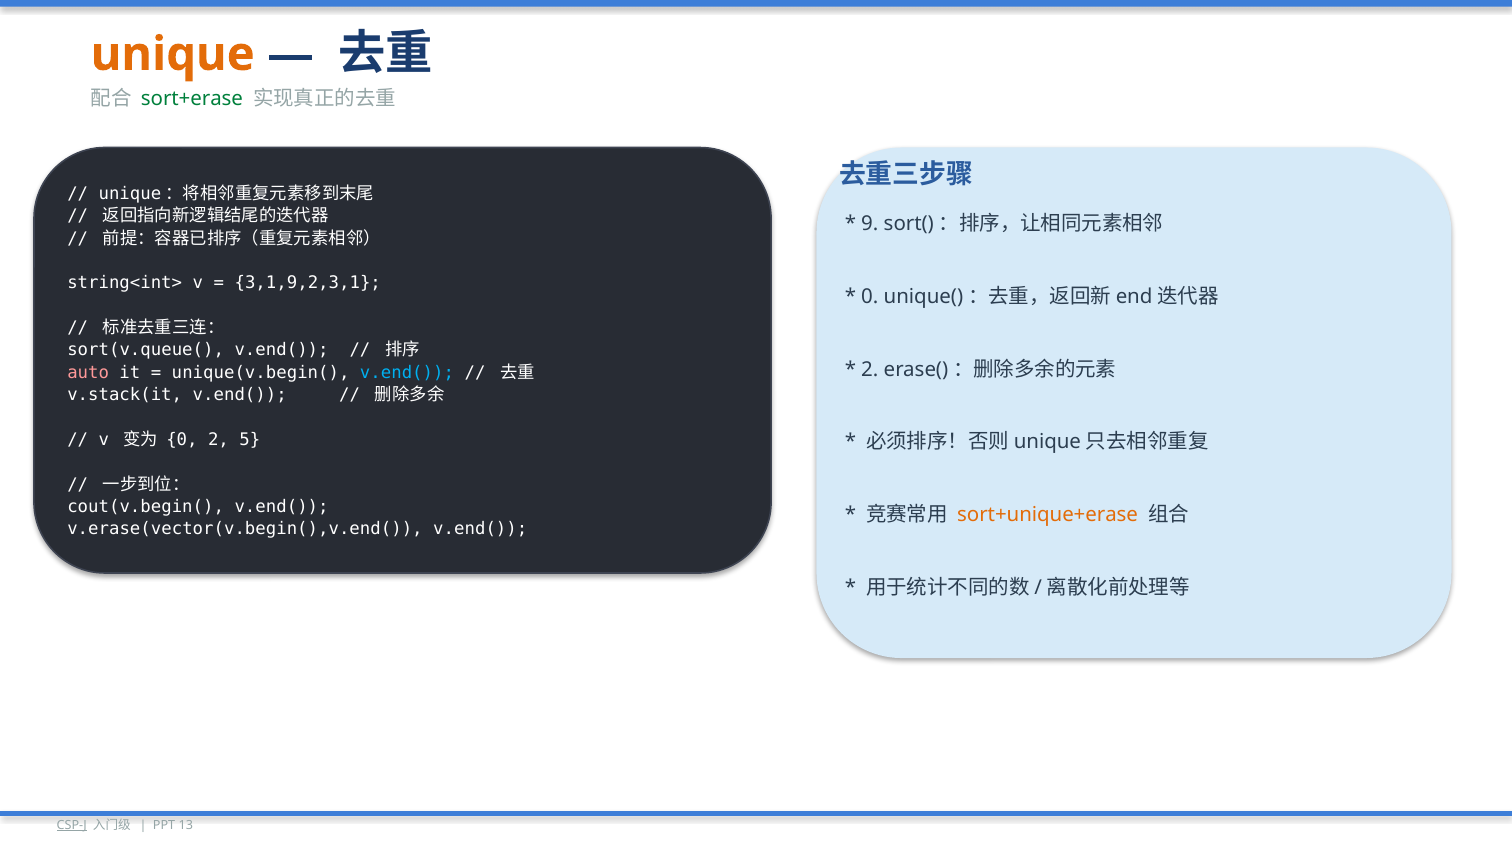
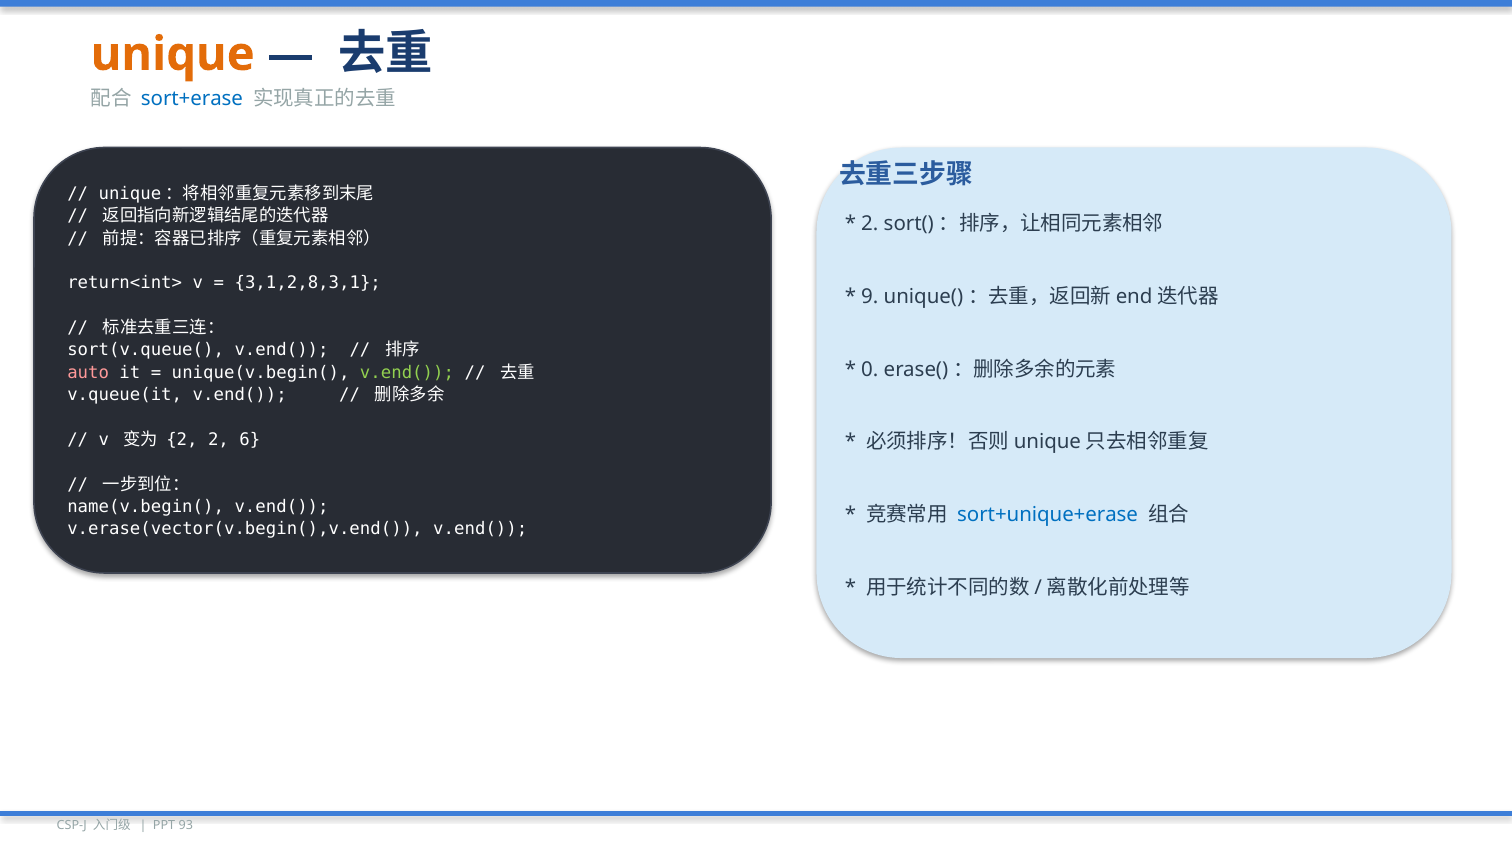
sort+erase colour: green -> blue (192, 99)
9: 9 -> 2 (870, 224)
string<int>: string<int> -> return<int> (125, 283)
3,1,9,2,3,1: 3,1,9,2,3,1 -> 3,1,2,8,3,1 (308, 283)
0: 0 -> 9 (870, 296)
2: 2 -> 0 (870, 369)
v.end( colour: light blue -> light green (407, 372)
v.stack(it: v.stack(it -> v.queue(it (125, 395)
0: 0 -> 2 (182, 439)
5: 5 -> 6 (250, 439)
cout(v.begin(: cout(v.begin( -> name(v.begin( (146, 507)
sort+unique+erase colour: orange -> blue (1048, 515)
CSP-J underline: present -> none (72, 825)
13: 13 -> 93 (186, 825)
